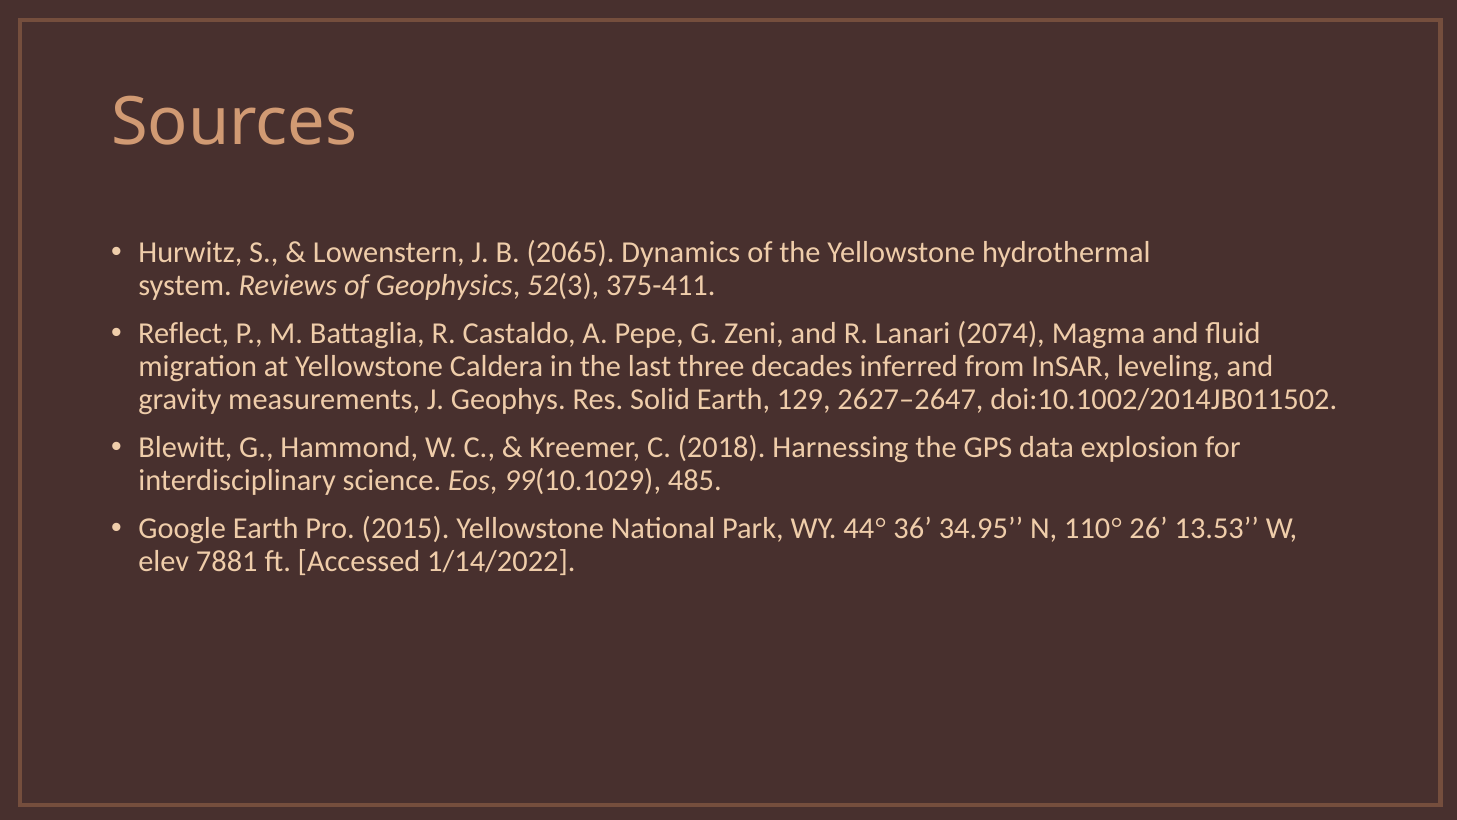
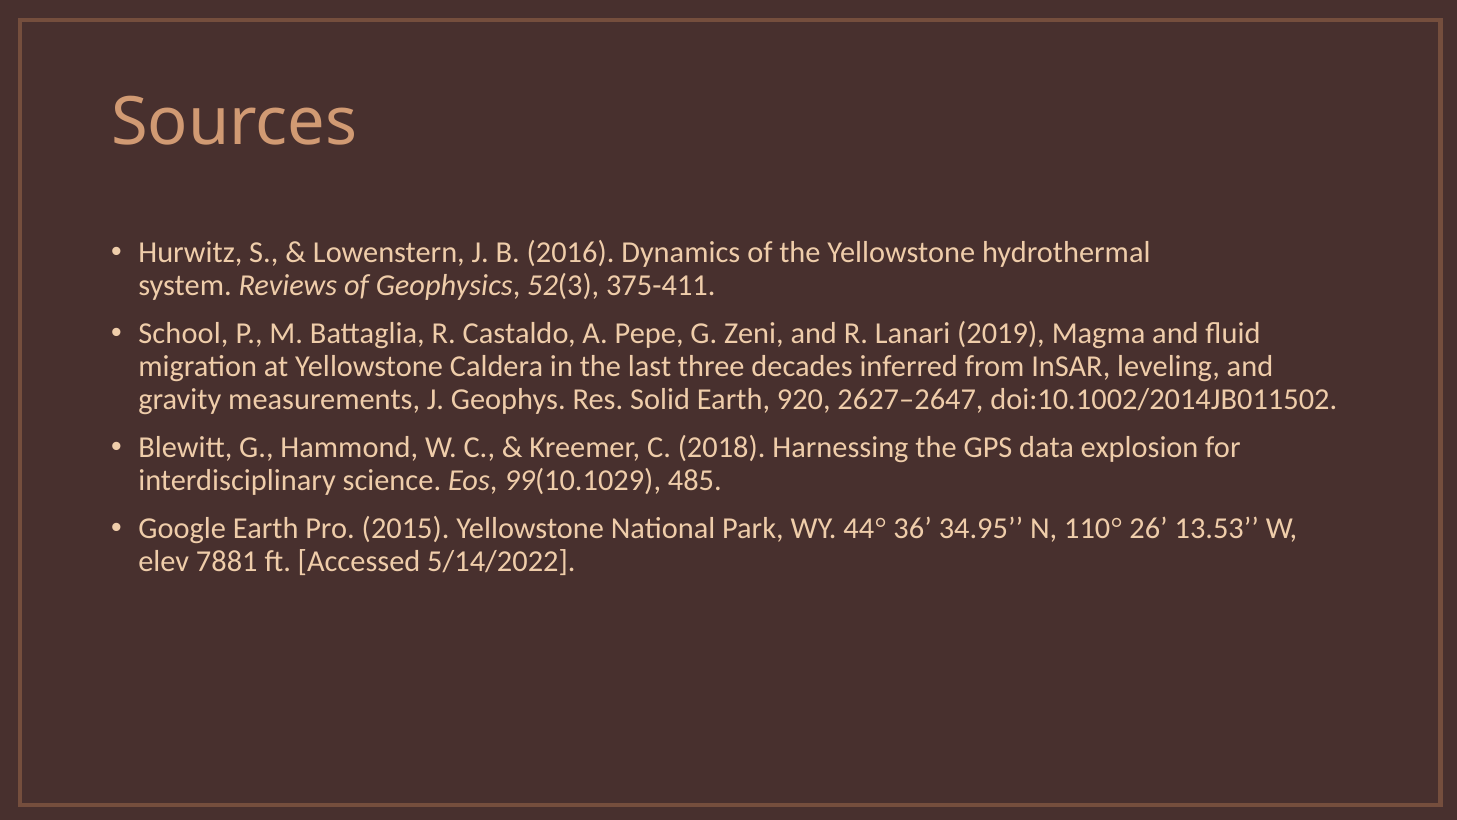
2065: 2065 -> 2016 (571, 253)
Reflect: Reflect -> School (183, 334)
2074: 2074 -> 2019 (1001, 334)
129: 129 -> 920 (804, 399)
1/14/2022: 1/14/2022 -> 5/14/2022 (501, 561)
